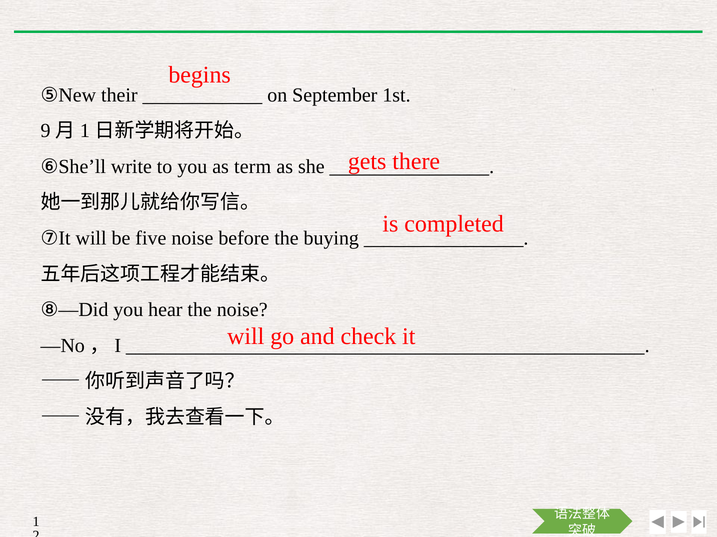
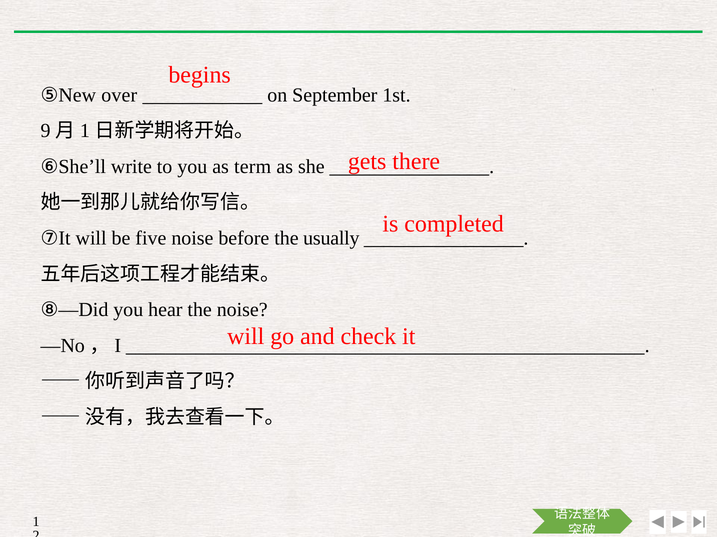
their: their -> over (119, 95)
buying: buying -> usually (331, 239)
